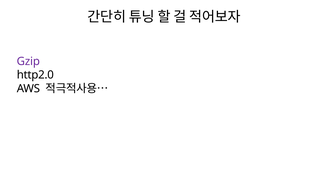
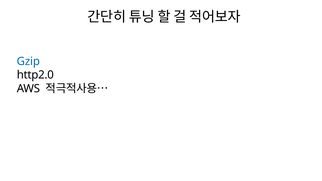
Gzip colour: purple -> blue (28, 61)
